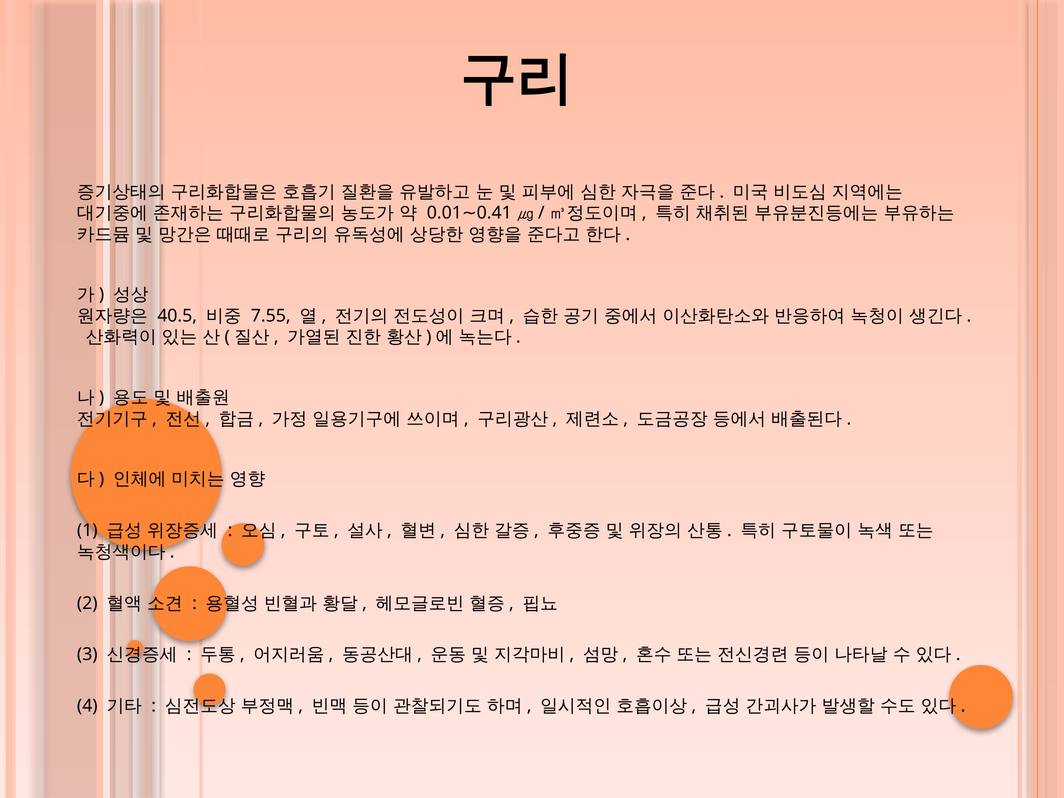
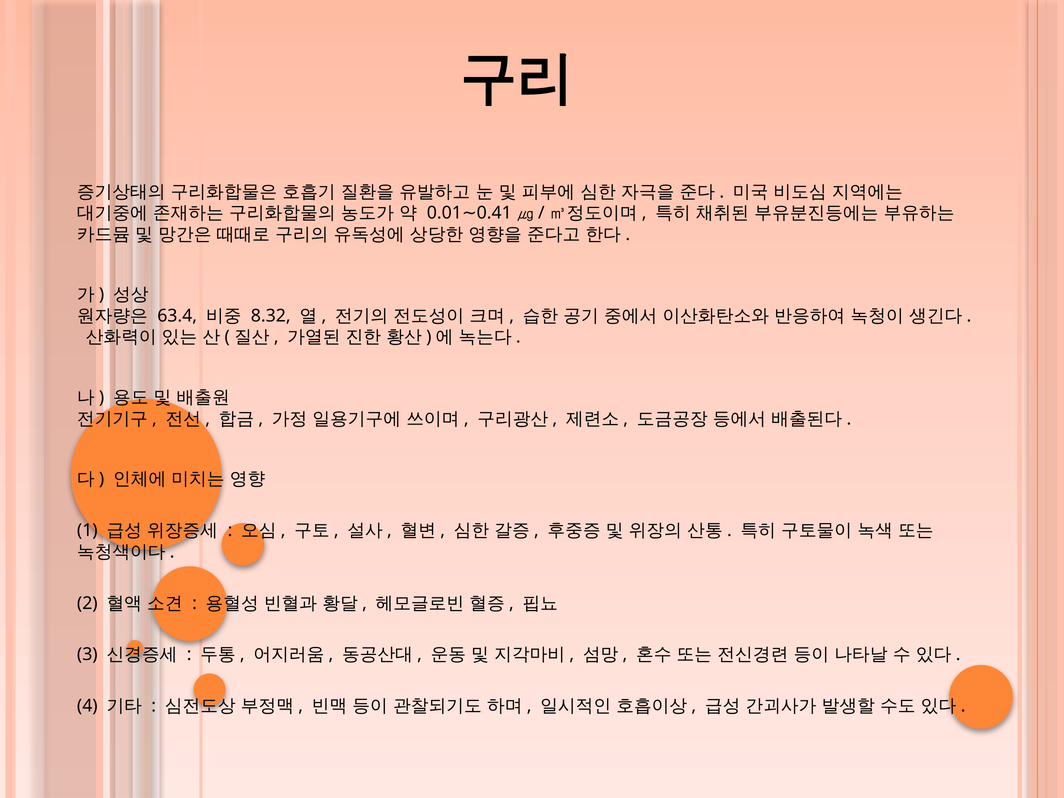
40.5: 40.5 -> 63.4 (177, 316)
7.55: 7.55 -> 8.32 (271, 316)
